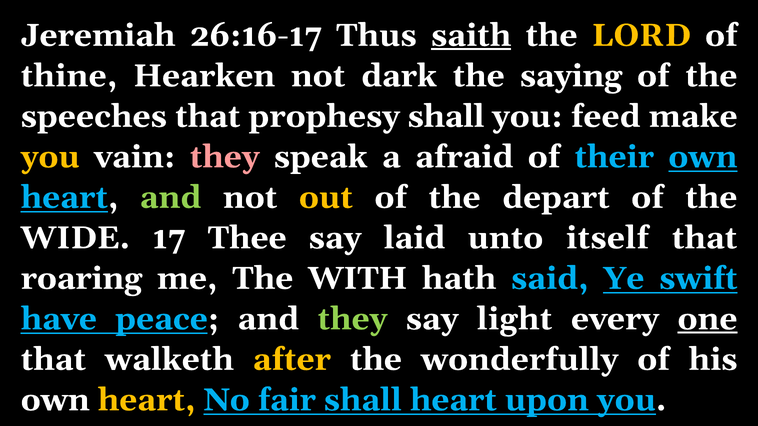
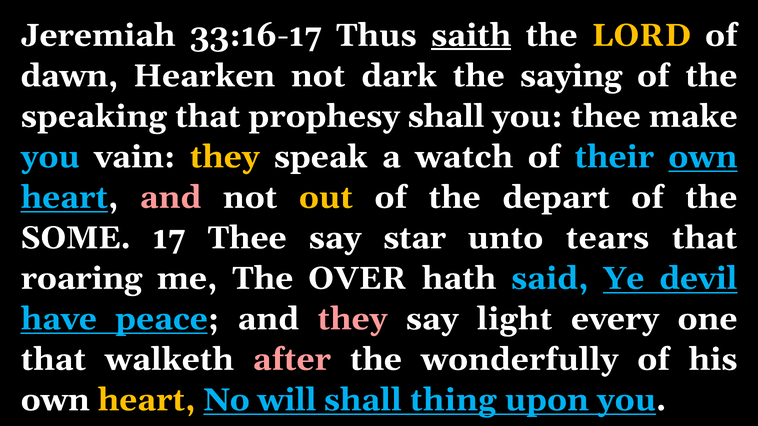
26:16-17: 26:16-17 -> 33:16-17 (256, 35)
thine: thine -> dawn (69, 76)
speeches: speeches -> speaking (94, 117)
you feed: feed -> thee (606, 117)
you colour: yellow -> light blue (50, 157)
they colour: pink -> yellow (225, 157)
afraid: afraid -> watch (464, 157)
and colour: light green -> pink (171, 198)
WIDE: WIDE -> SOME (76, 238)
laid: laid -> star (415, 238)
itself: itself -> tears (607, 238)
WITH: WITH -> OVER (357, 279)
swift: swift -> devil (698, 279)
they colour: light green -> pink (352, 319)
one underline: present -> none (707, 319)
after colour: yellow -> pink (292, 360)
fair: fair -> will (287, 400)
shall heart: heart -> thing (453, 400)
